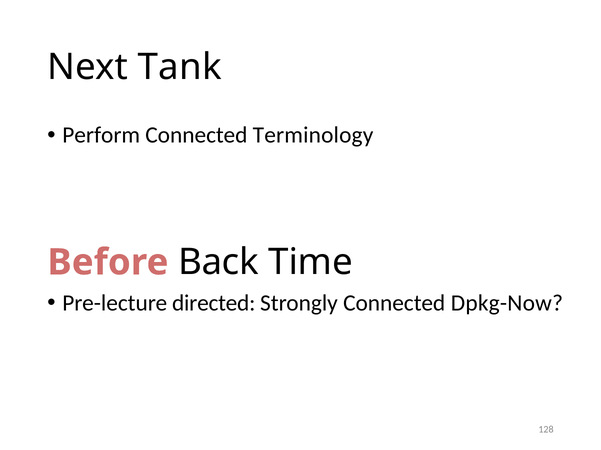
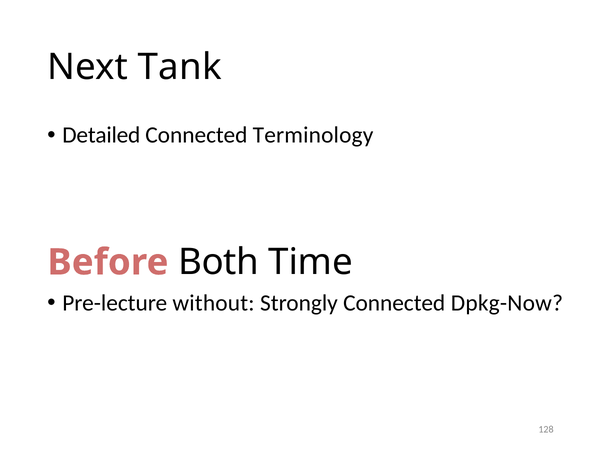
Perform: Perform -> Detailed (101, 135)
Back: Back -> Both (218, 263)
directed: directed -> without (214, 303)
